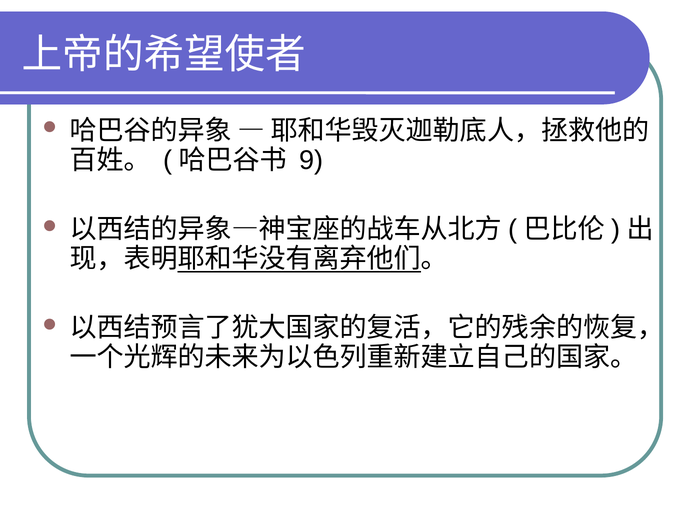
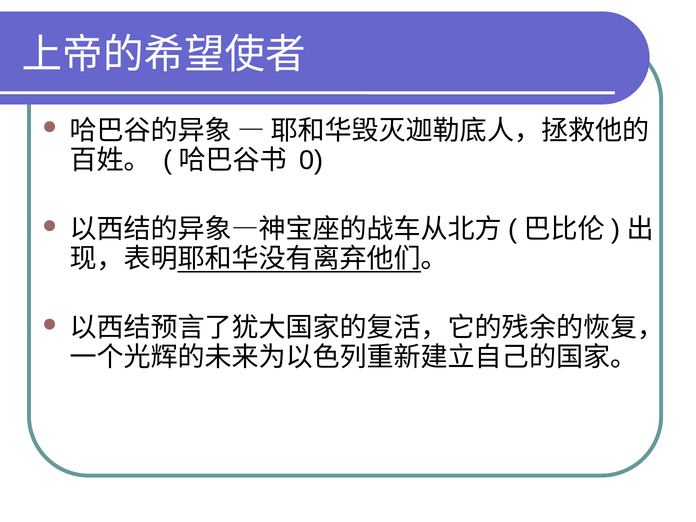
9: 9 -> 0 (311, 160)
